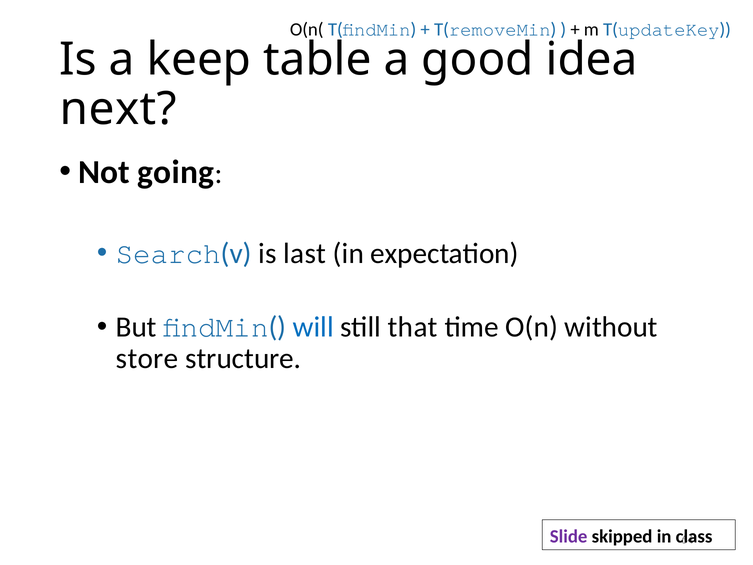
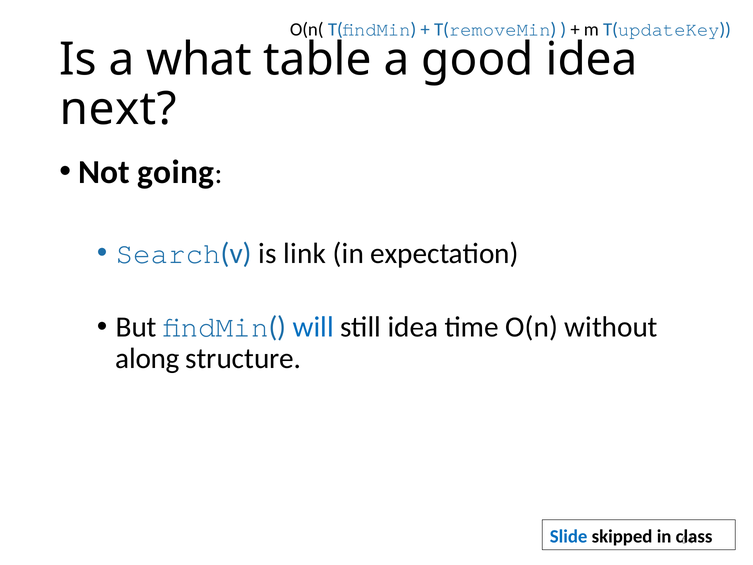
keep: keep -> what (199, 59)
last: last -> link (305, 253)
still that: that -> idea (413, 327)
store: store -> along (147, 359)
Slide colour: purple -> blue (569, 536)
